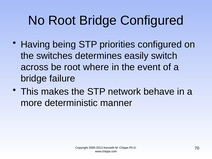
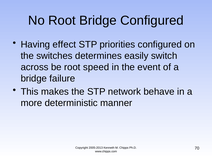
being: being -> effect (64, 44)
where: where -> speed (96, 67)
